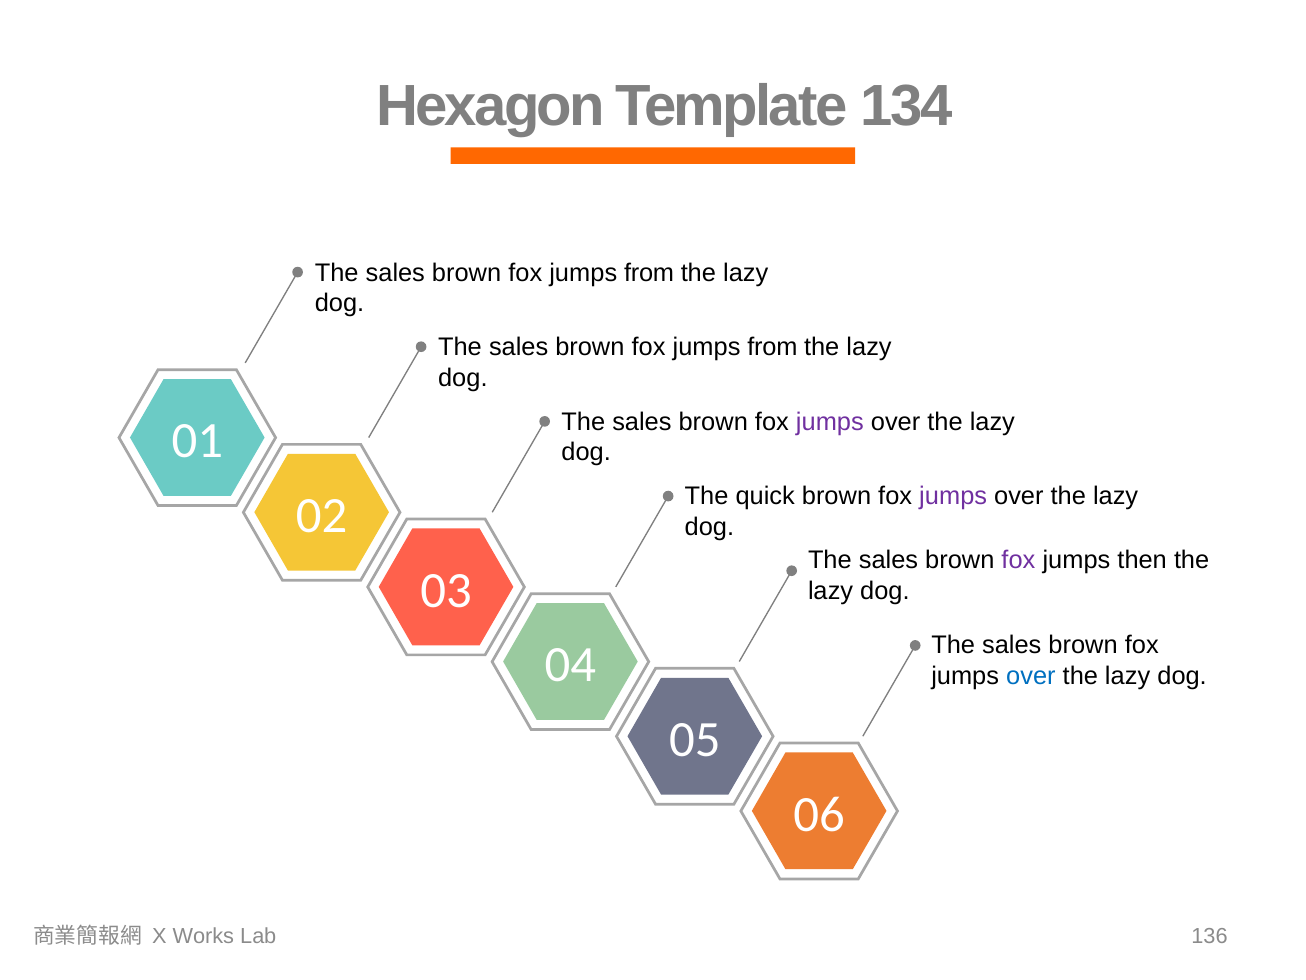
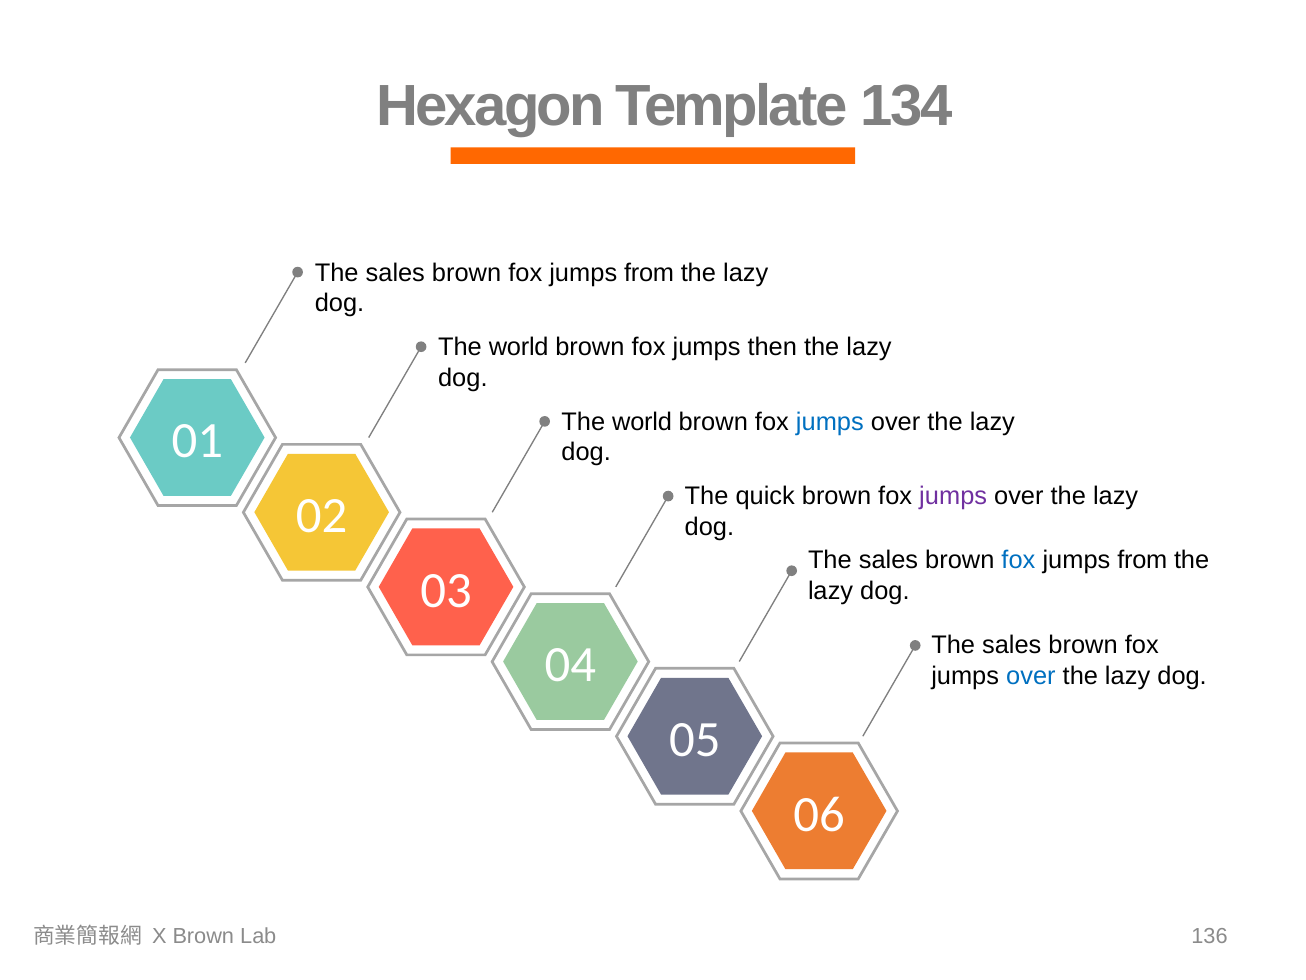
sales: sales -> world (519, 347)
from: from -> then (772, 347)
sales: sales -> world (642, 422)
jumps colour: purple -> blue (830, 422)
fox colour: purple -> blue (1018, 560)
then: then -> from (1142, 560)
X Works: Works -> Brown (203, 935)
